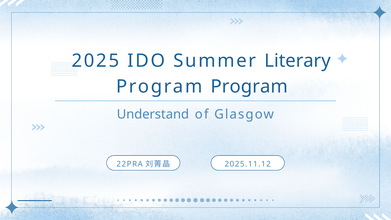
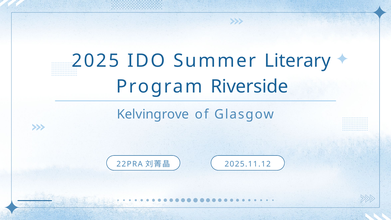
Program Program: Program -> Riverside (249, 87)
Understand: Understand -> Kelvingrove (153, 114)
